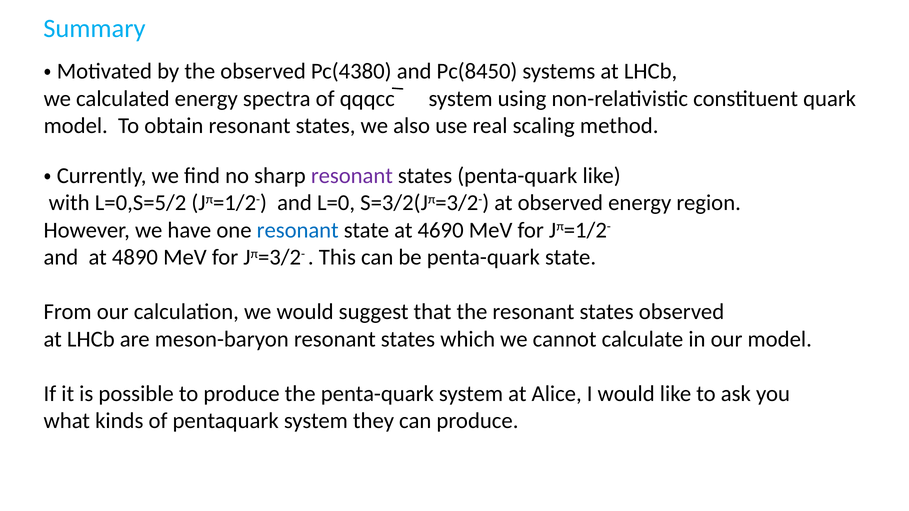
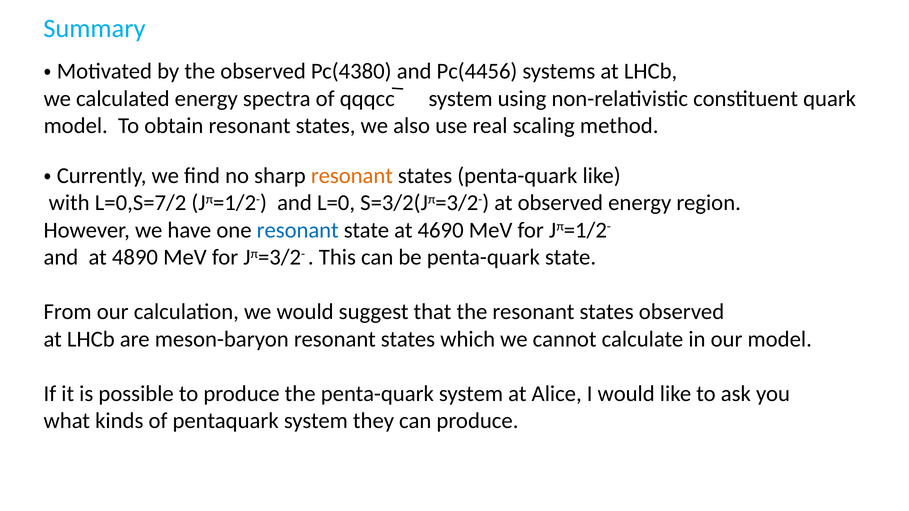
Pc(8450: Pc(8450 -> Pc(4456 (477, 71)
resonant colour: purple -> orange (352, 176)
L=0,S=5/2: L=0,S=5/2 -> L=0,S=7/2 (141, 203)
